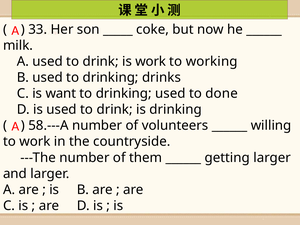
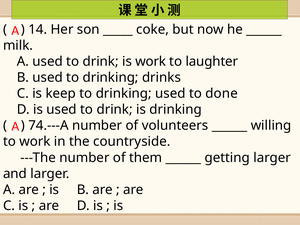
33: 33 -> 14 (38, 30)
working: working -> laughter (212, 62)
want: want -> keep (61, 94)
58.---A: 58.---A -> 74.---A (48, 126)
